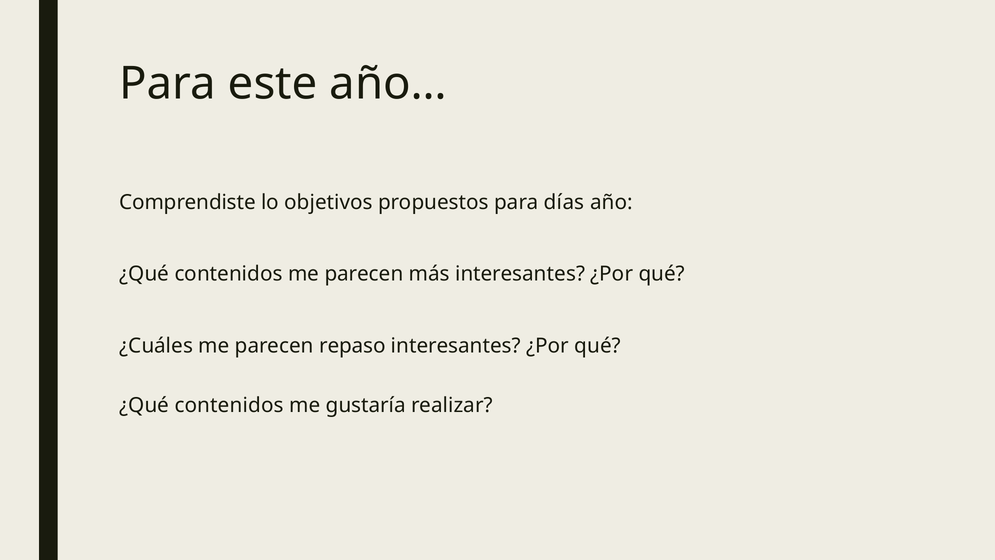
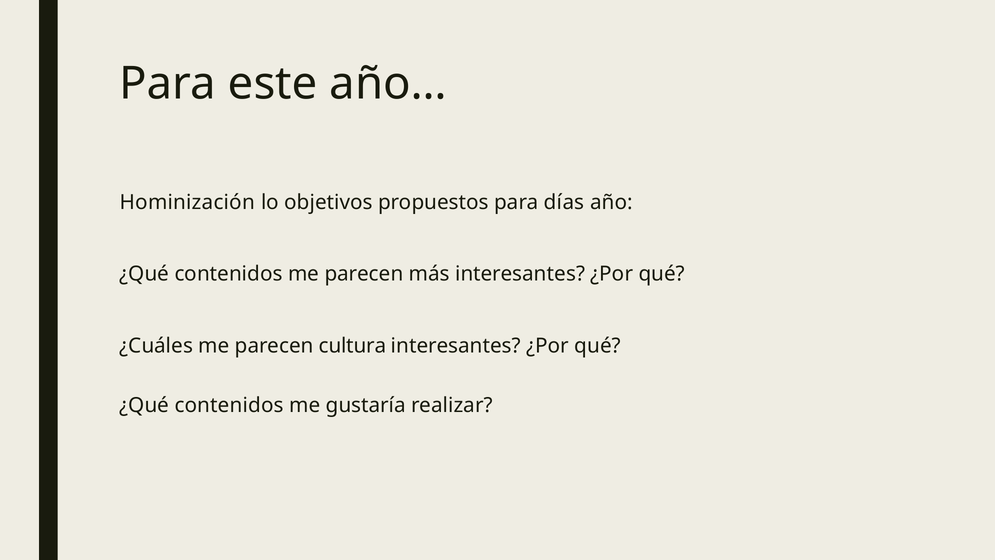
Comprendiste: Comprendiste -> Hominización (187, 202)
repaso: repaso -> cultura (352, 346)
